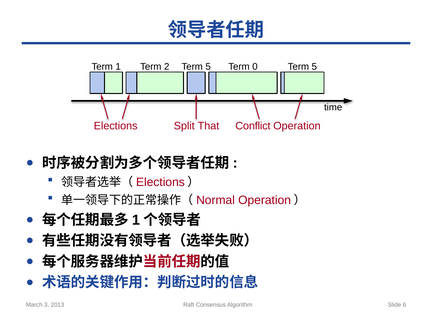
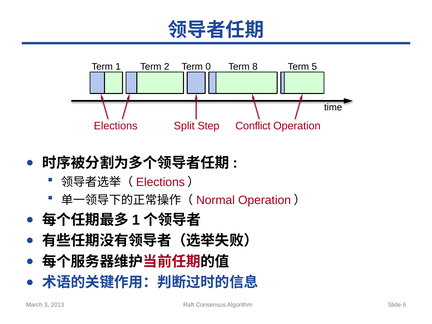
2 Term 5: 5 -> 0 (208, 67)
0: 0 -> 8 (255, 67)
That: That -> Step (209, 126)
